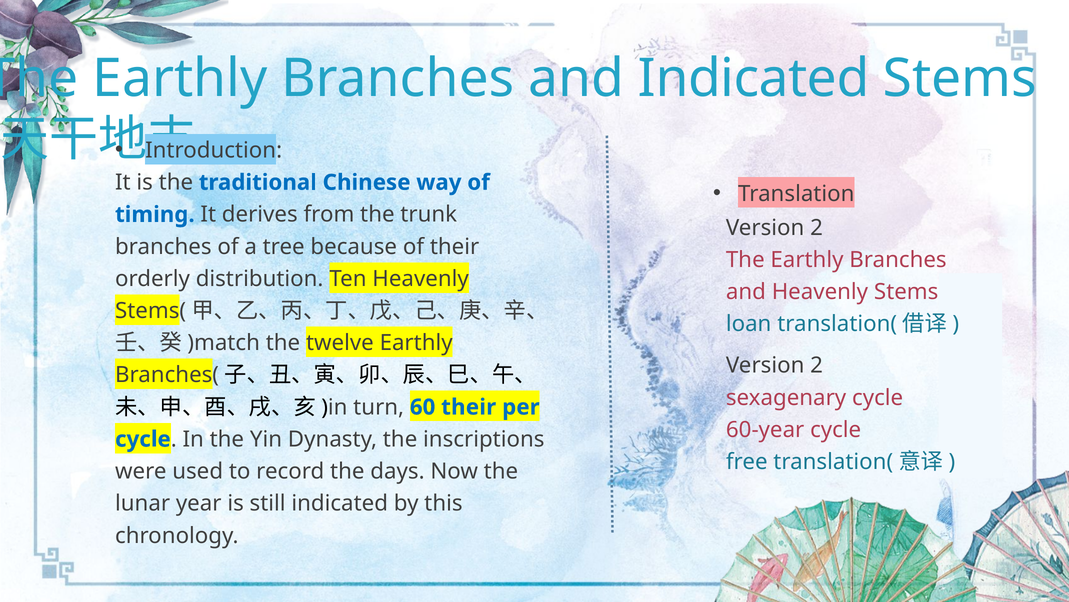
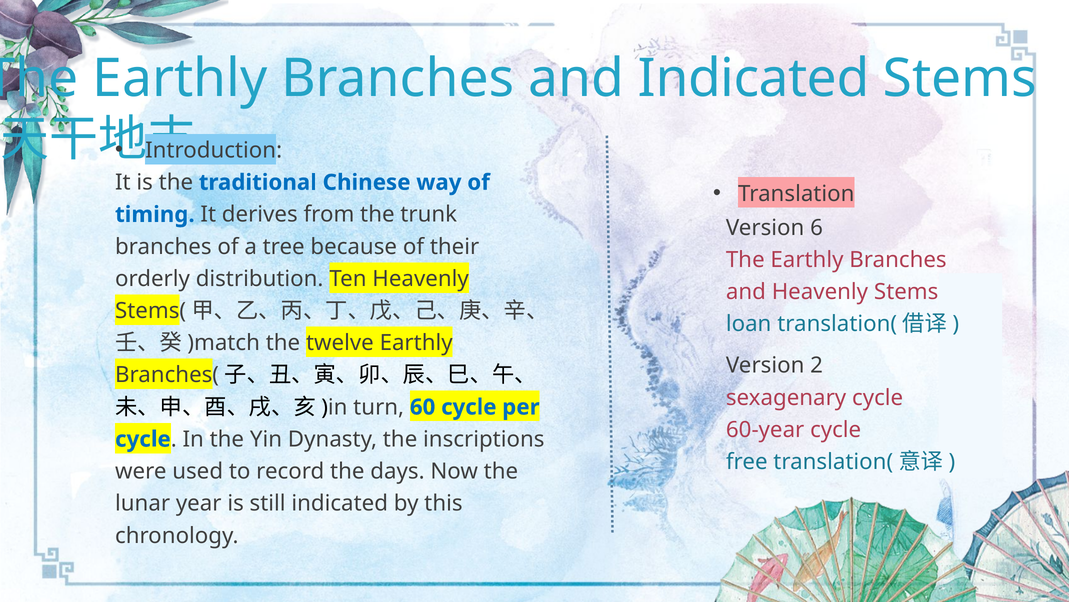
2: 2 -> 6 (816, 227)
60 their: their -> cycle (469, 407)
